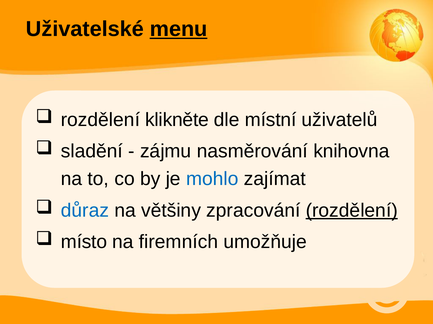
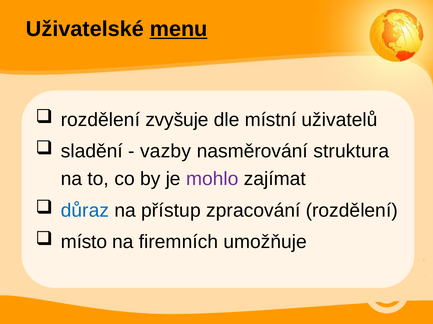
klikněte: klikněte -> zvyšuje (177, 120)
zájmu: zájmu -> vazby (166, 152)
knihovna: knihovna -> struktura (351, 152)
mohlo colour: blue -> purple (212, 179)
většiny: většiny -> přístup (171, 211)
rozdělení underline: present -> none (352, 211)
